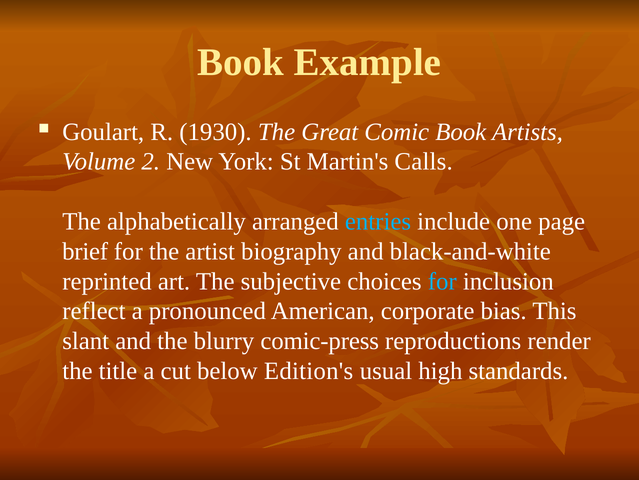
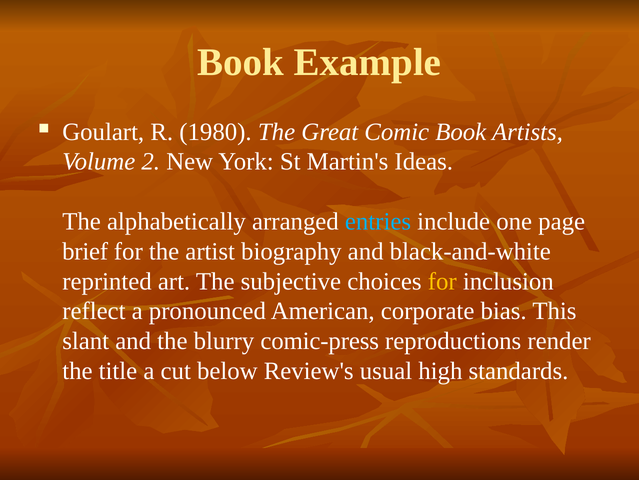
1930: 1930 -> 1980 (215, 132)
Calls: Calls -> Ideas (424, 162)
for colour: light blue -> yellow (442, 281)
Edition's: Edition's -> Review's (309, 370)
